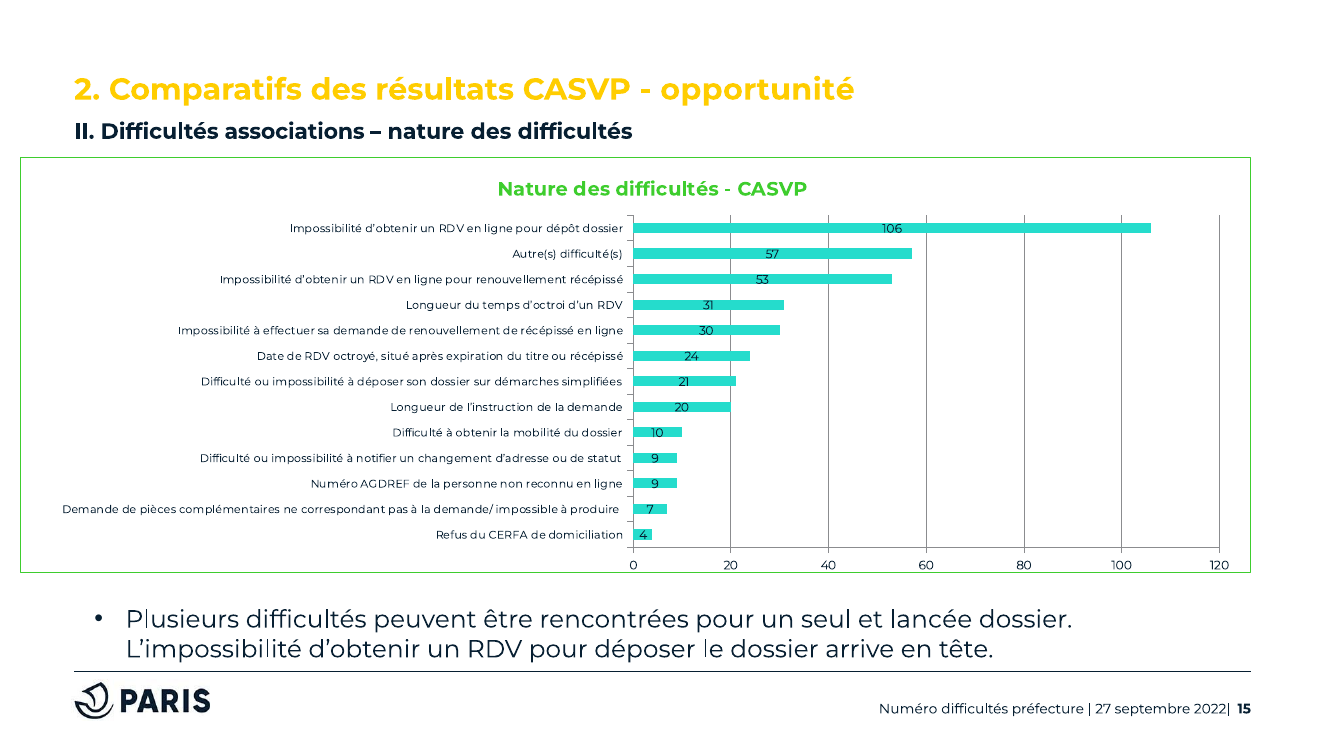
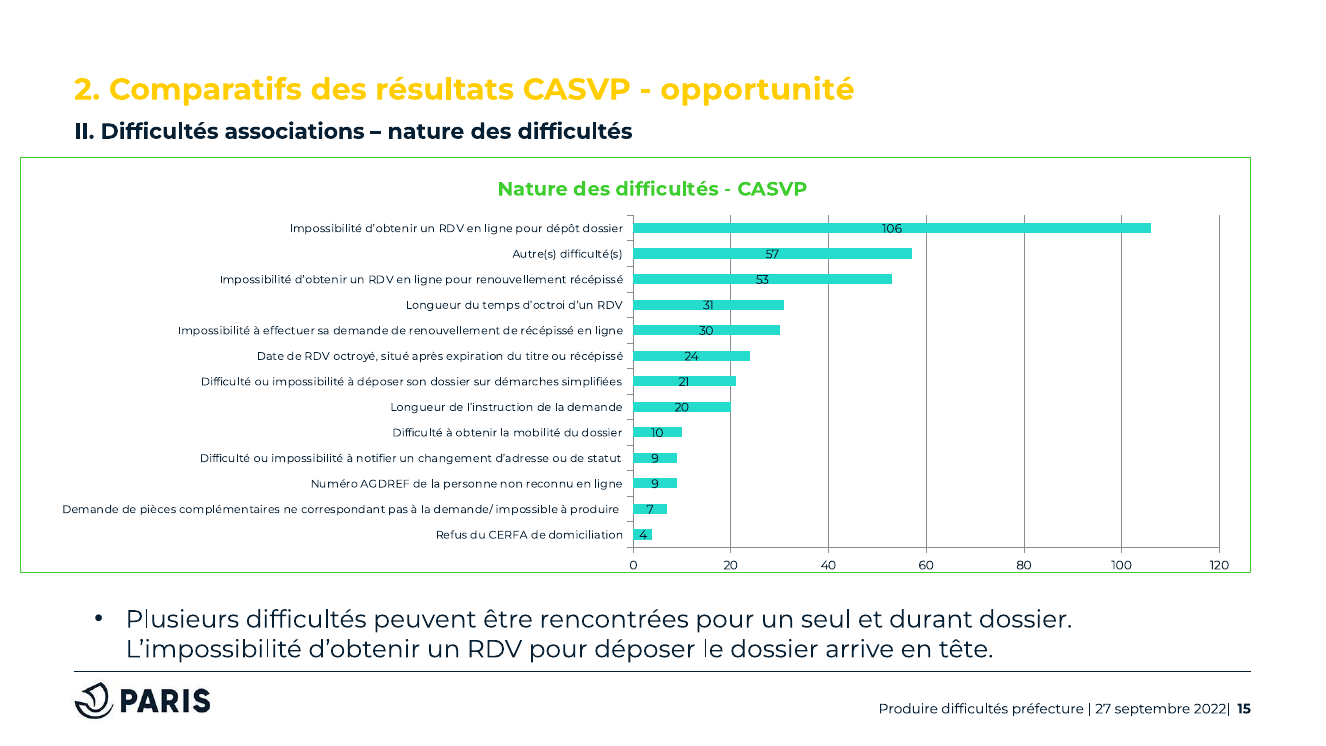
lancée: lancée -> durant (931, 619)
Numéro: Numéro -> Produire (908, 709)
